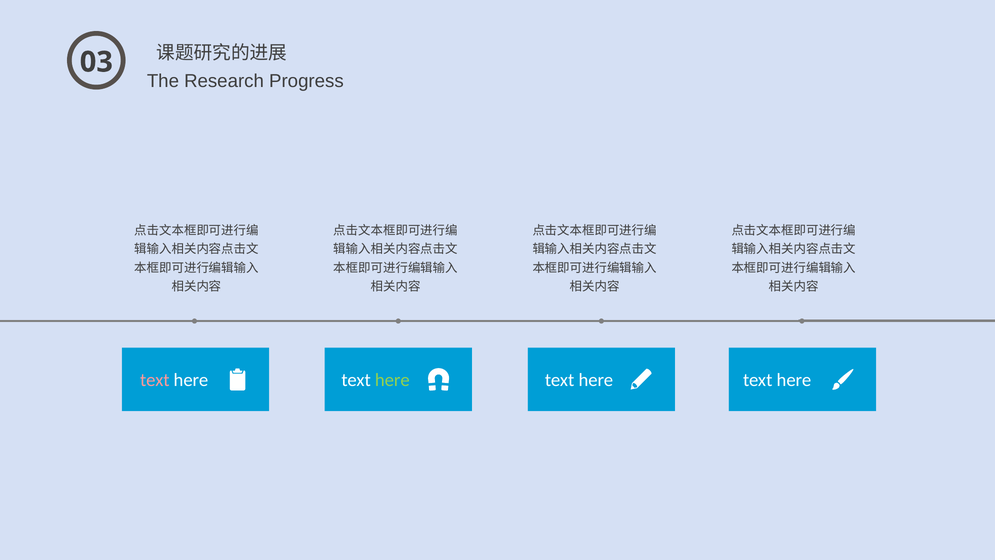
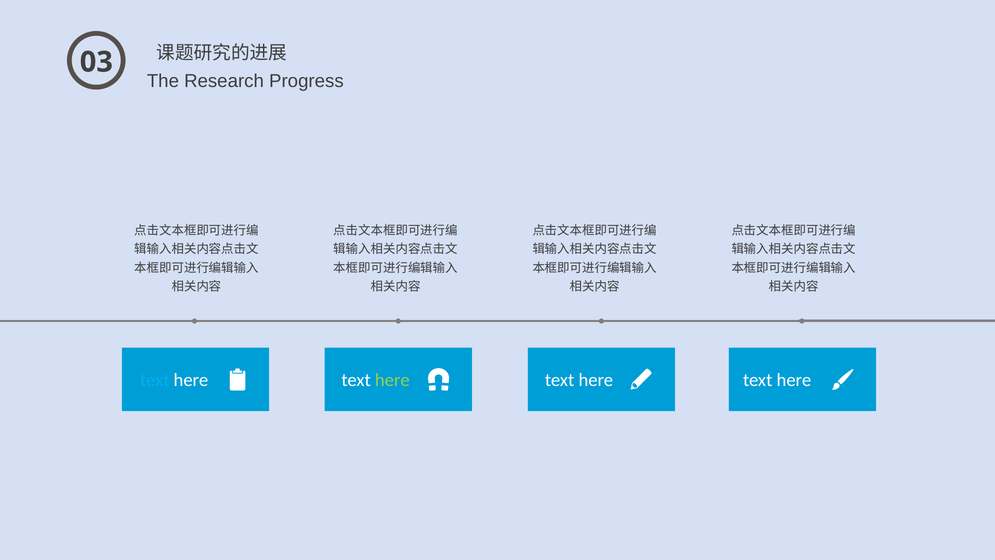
text colour: pink -> light blue (155, 380)
